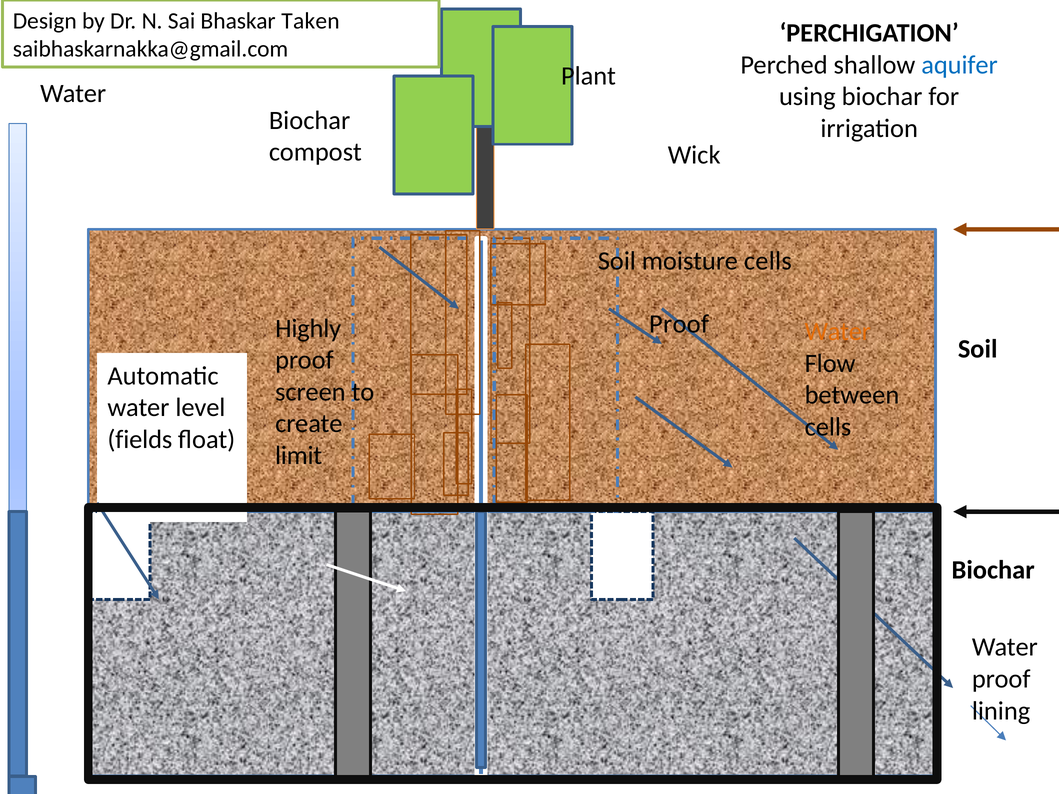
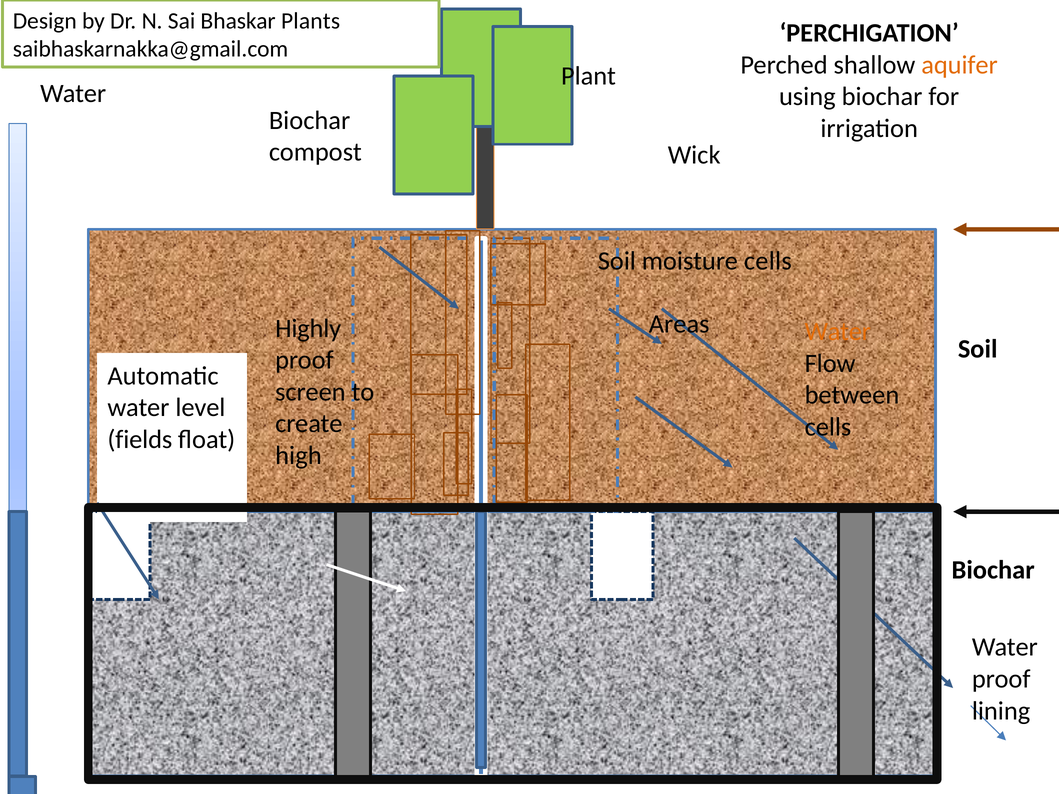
Taken: Taken -> Plants (311, 21)
aquifer colour: blue -> orange (960, 65)
Proof: Proof -> Areas (679, 324)
limit: limit -> high (298, 455)
